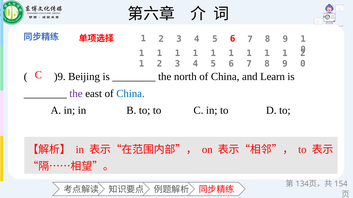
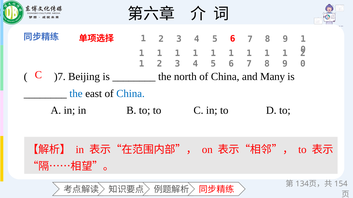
)9: )9 -> )7 (60, 77)
Learn: Learn -> Many (273, 77)
the colour: purple -> blue (76, 94)
